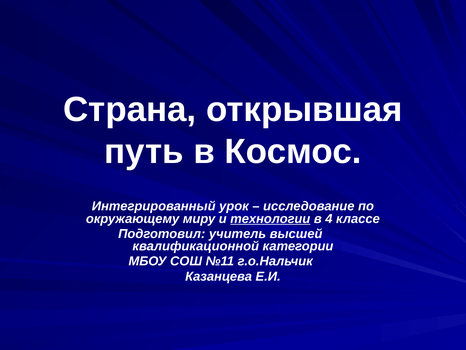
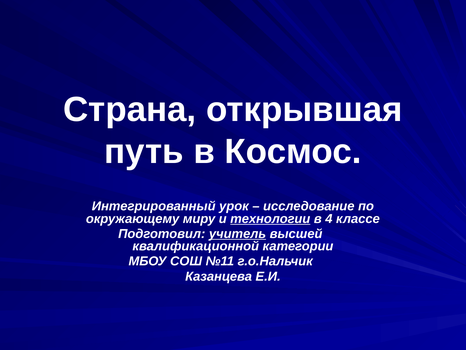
учитель underline: none -> present (237, 234)
